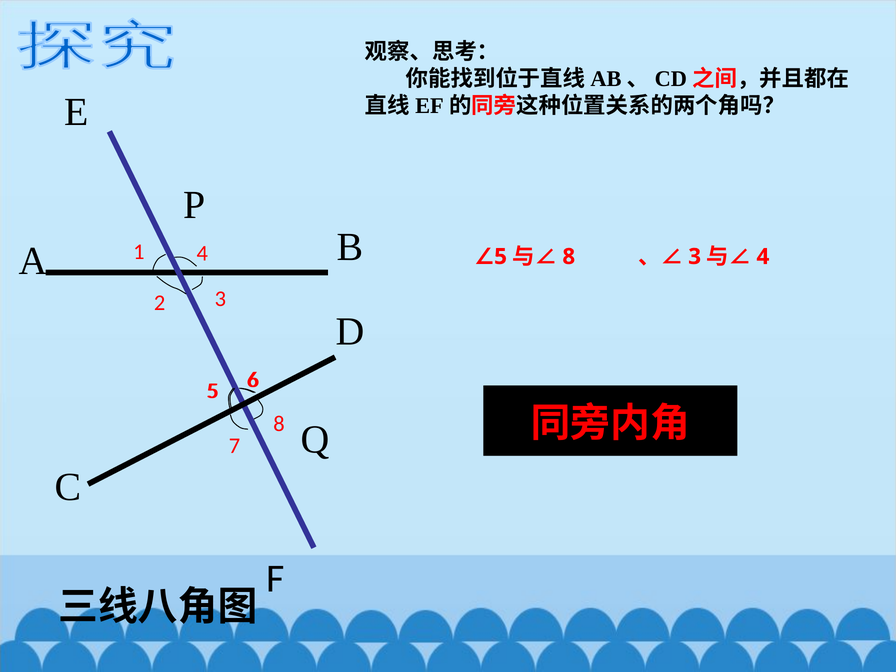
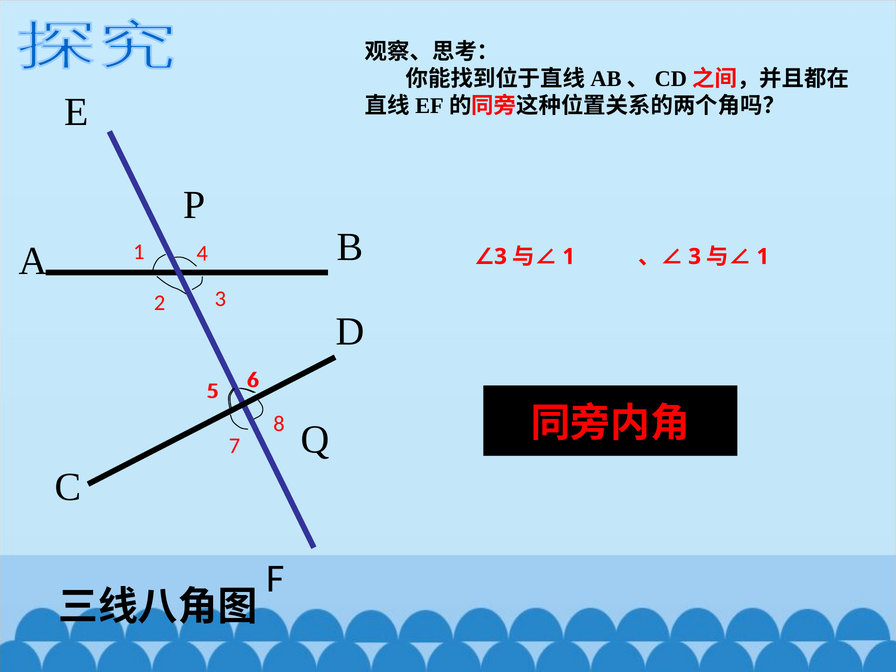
5: 5 -> 3 (501, 257)
8: 8 -> 1 (569, 257)
4: 4 -> 1 (763, 257)
